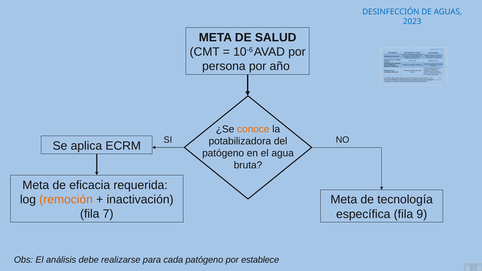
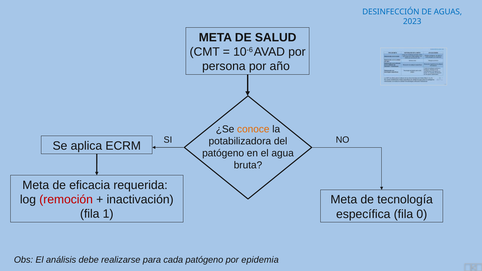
remoción colour: orange -> red (66, 200)
7: 7 -> 1 (108, 214)
9: 9 -> 0 (422, 214)
establece: establece -> epidemia (260, 260)
